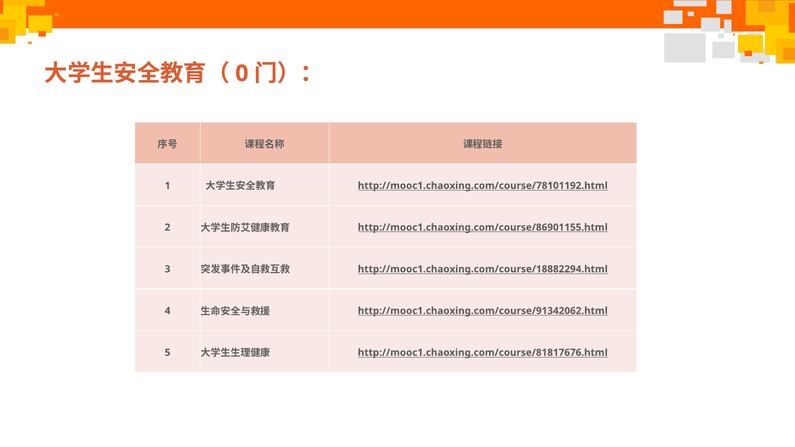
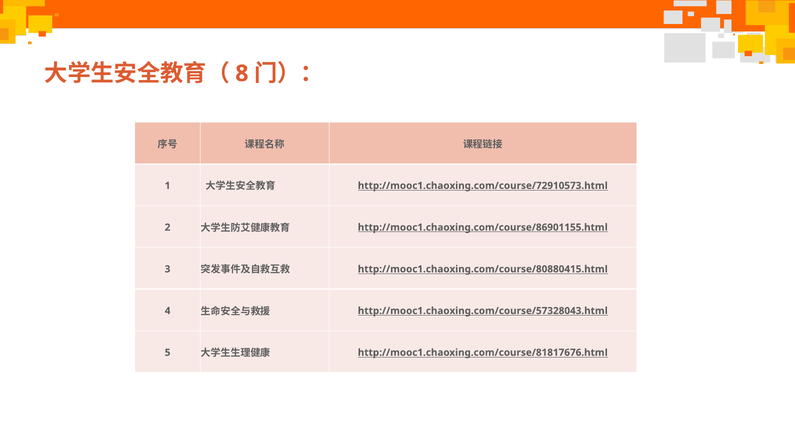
0: 0 -> 8 (242, 74)
http://mooc1.chaoxing.com/course/78101192.html: http://mooc1.chaoxing.com/course/78101192.html -> http://mooc1.chaoxing.com/course/72910573.html (483, 186)
http://mooc1.chaoxing.com/course/18882294.html: http://mooc1.chaoxing.com/course/18882294.html -> http://mooc1.chaoxing.com/course/80880415.html (483, 269)
http://mooc1.chaoxing.com/course/91342062.html: http://mooc1.chaoxing.com/course/91342062.html -> http://mooc1.chaoxing.com/course/57328043.html (483, 311)
